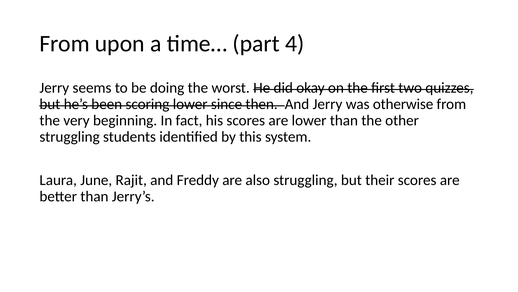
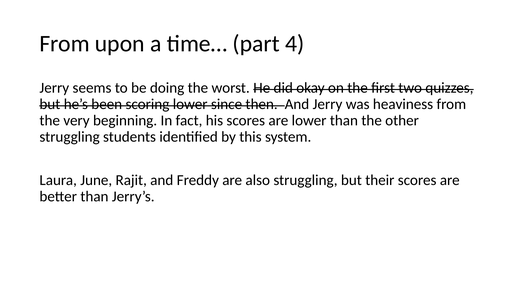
otherwise: otherwise -> heaviness (403, 104)
